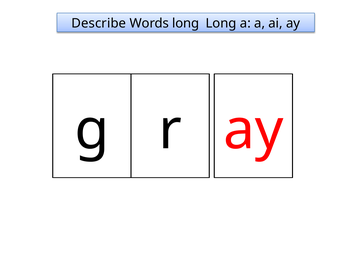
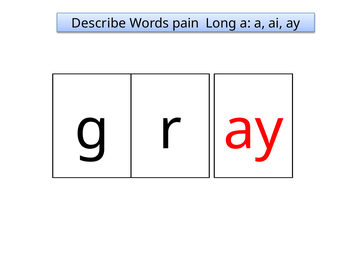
Words long: long -> pain (186, 23)
